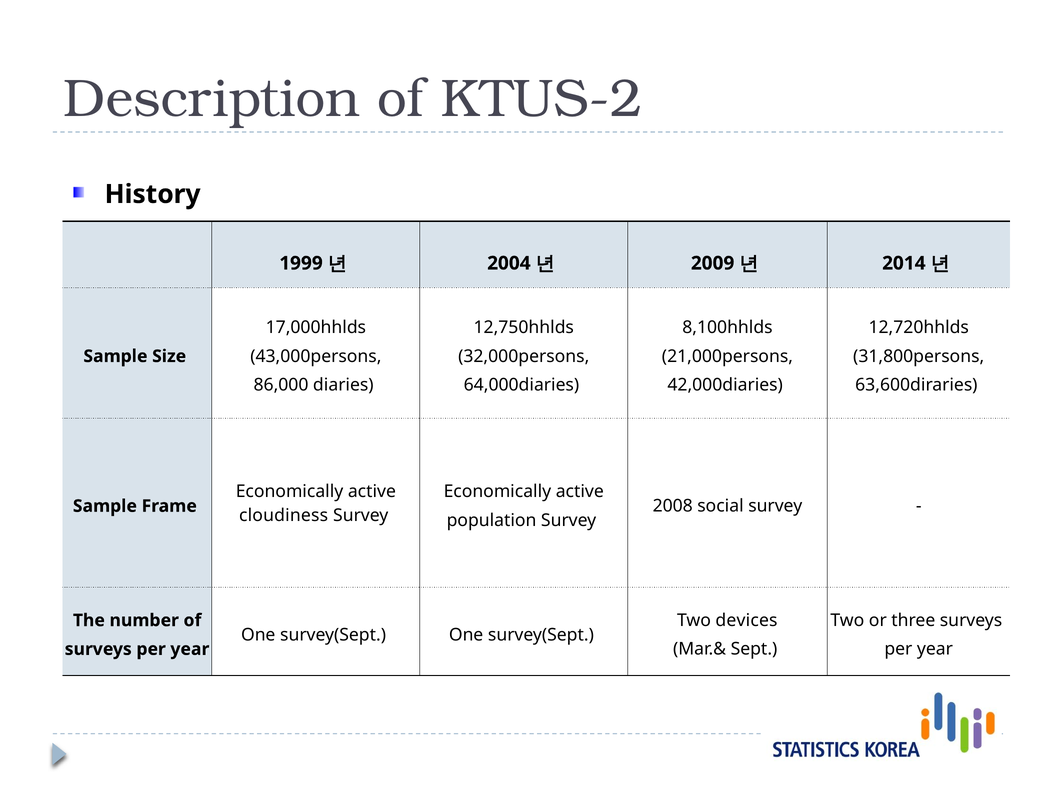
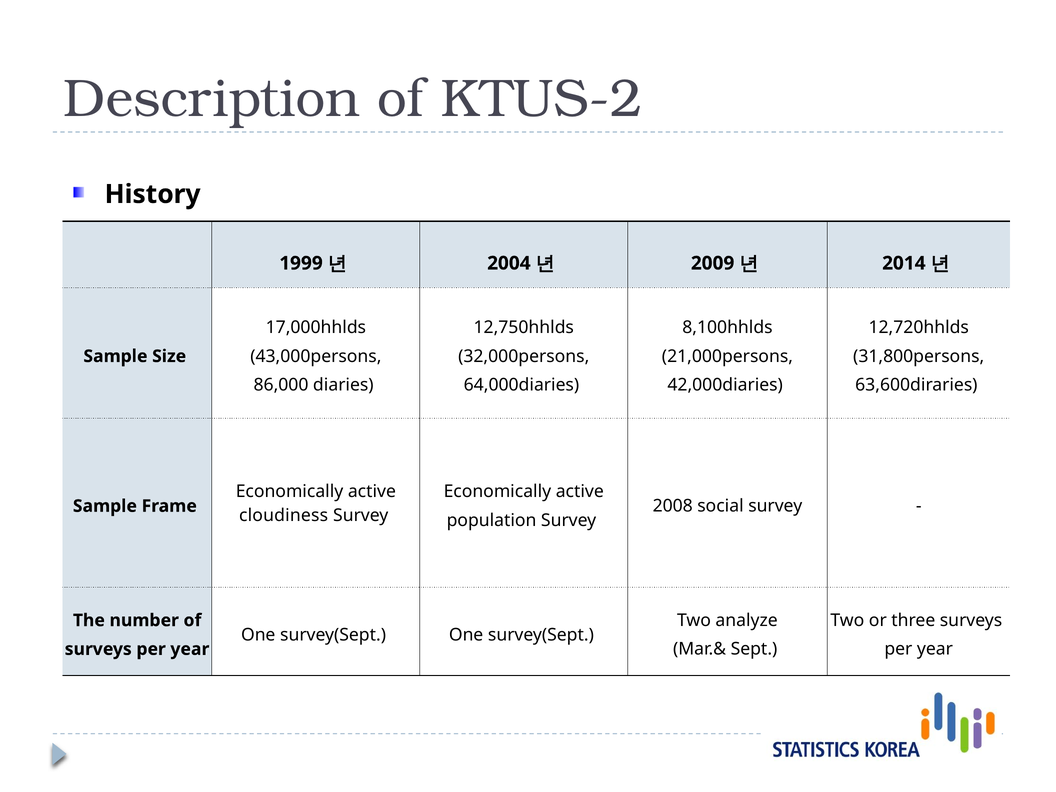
devices: devices -> analyze (747, 620)
